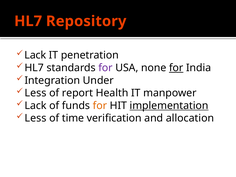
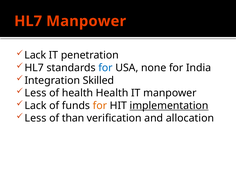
HL7 Repository: Repository -> Manpower (86, 21)
for colour: purple -> blue (106, 68)
for underline: present -> none (176, 68)
Under: Under -> Skilled (98, 80)
of report: report -> health (78, 93)
time: time -> than (73, 118)
